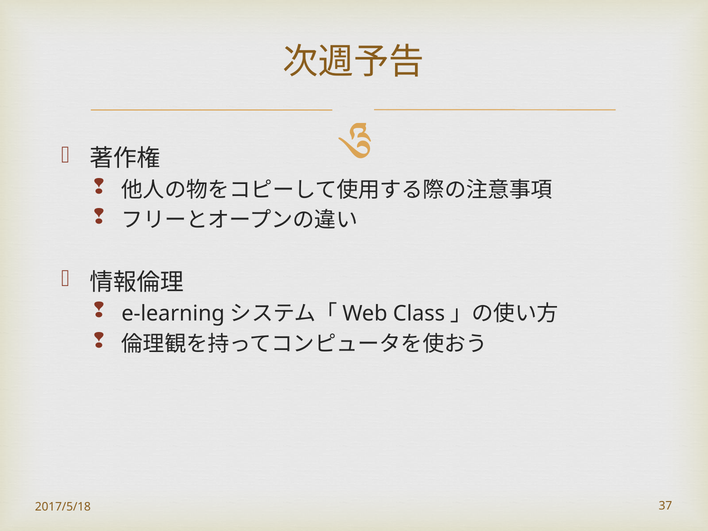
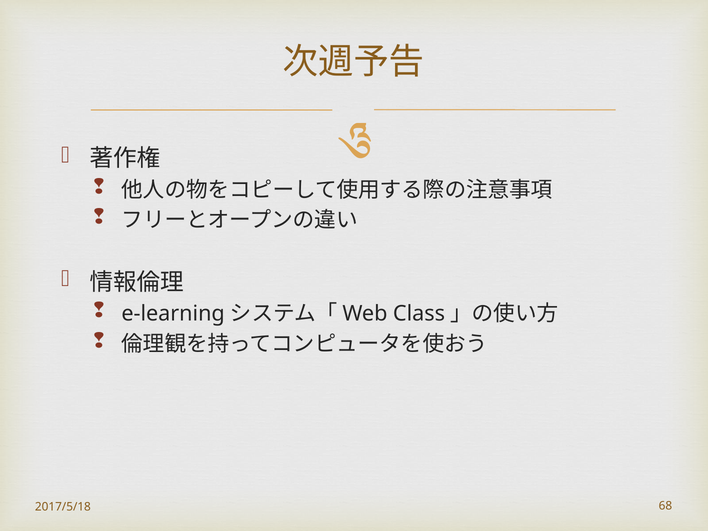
37: 37 -> 68 (665, 506)
